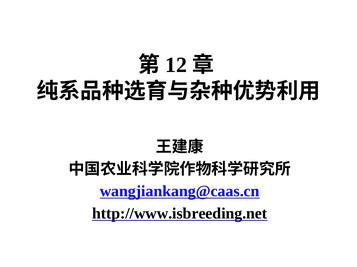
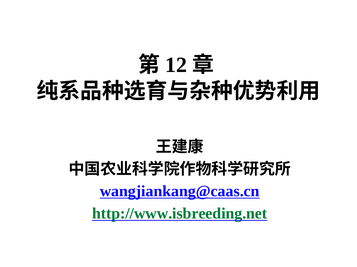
http://www.isbreeding.net colour: black -> green (180, 214)
